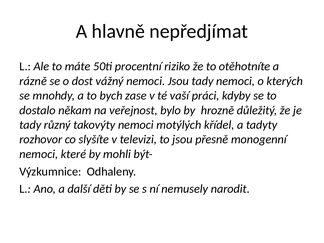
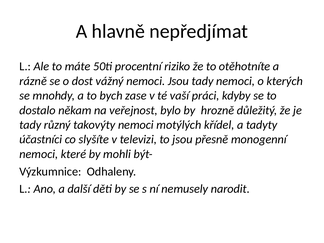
rozhovor: rozhovor -> účastníci (41, 139)
